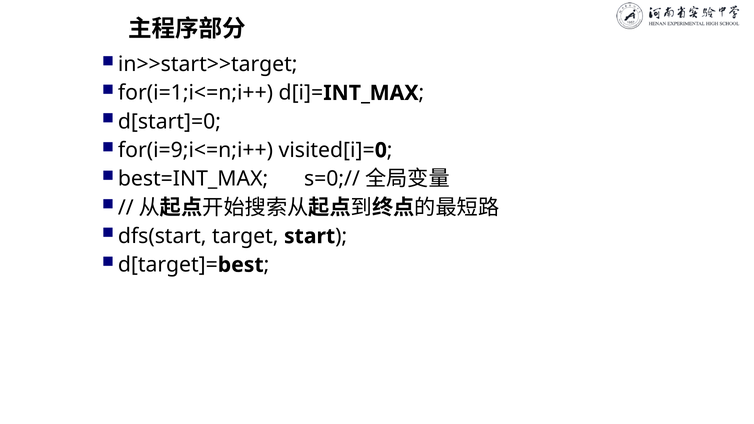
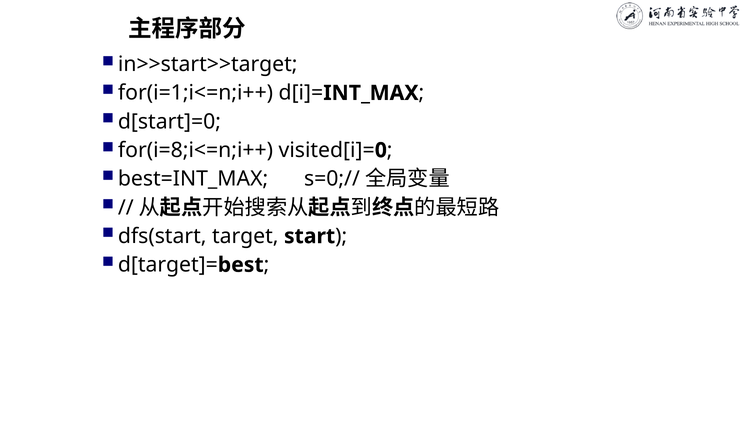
for(i=9;i<=n;i++: for(i=9;i<=n;i++ -> for(i=8;i<=n;i++ (196, 150)
